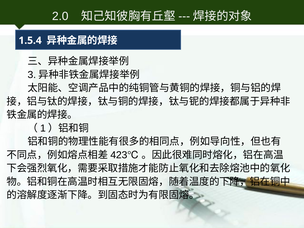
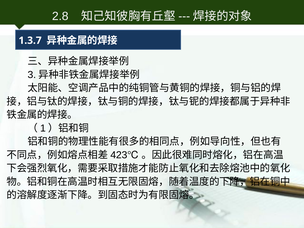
2.0: 2.0 -> 2.8 (60, 16)
1.5.4: 1.5.4 -> 1.3.7 (30, 40)
